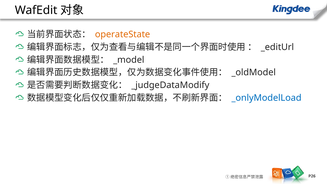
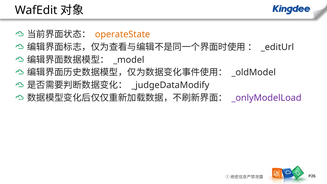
_onlyModelLoad colour: blue -> purple (266, 98)
